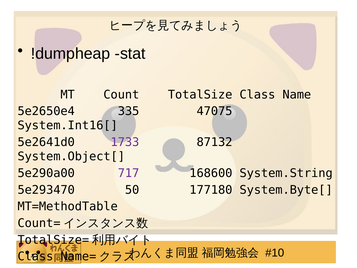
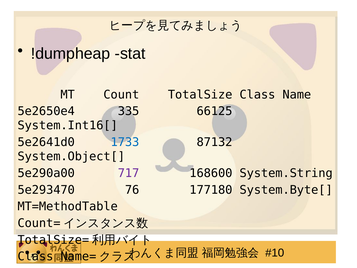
47075: 47075 -> 66125 (214, 111)
1733 colour: purple -> blue (125, 142)
50: 50 -> 76 (132, 190)
